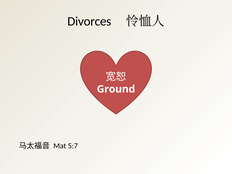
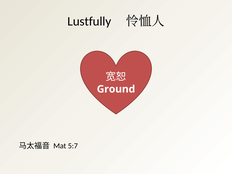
Divorces: Divorces -> Lustfully (89, 21)
